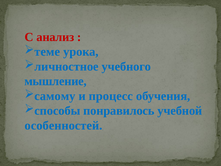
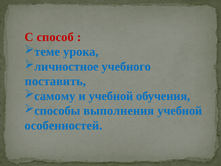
анализ: анализ -> способ (55, 37)
мышление: мышление -> поставить (55, 81)
и процесс: процесс -> учебной (111, 96)
понравилось: понравилось -> выполнения (119, 111)
